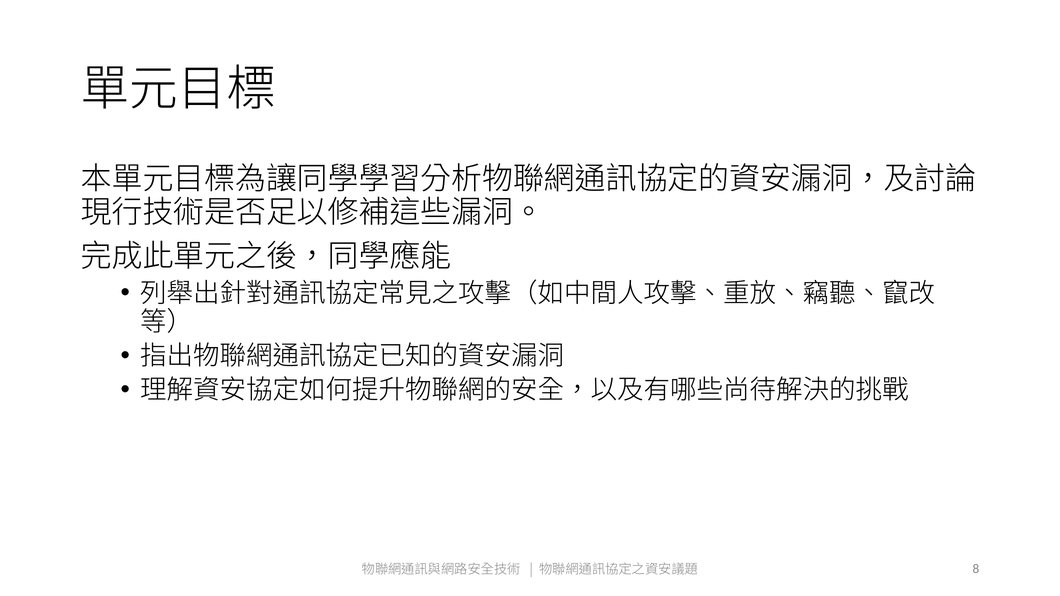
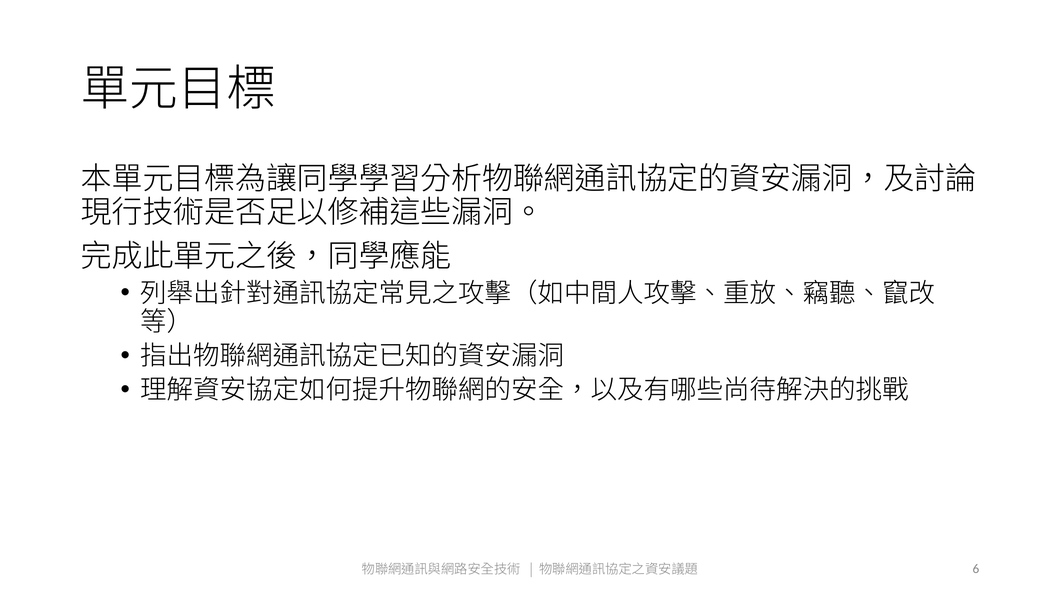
8: 8 -> 6 (976, 569)
